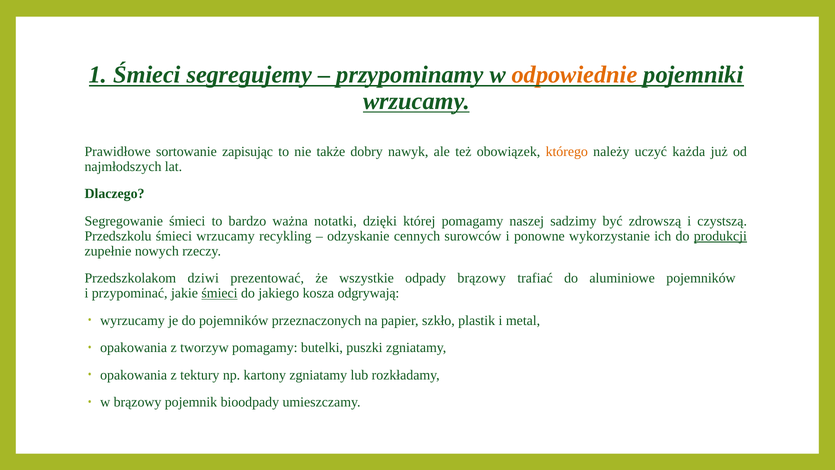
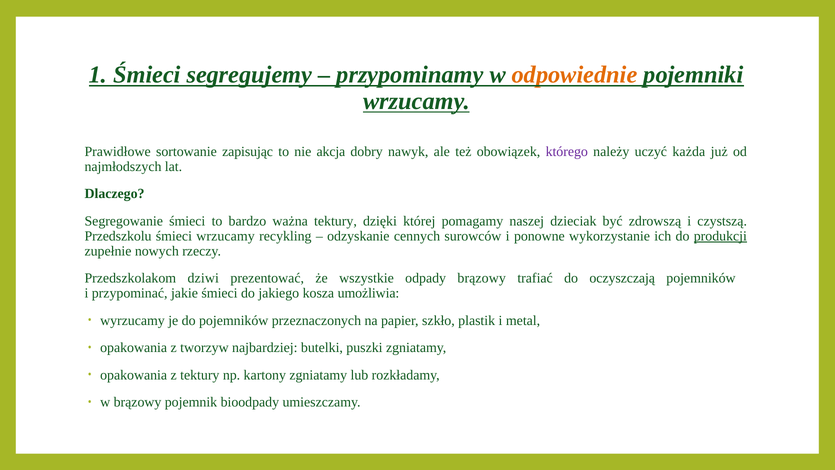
także: także -> akcja (331, 151)
którego colour: orange -> purple (567, 151)
ważna notatki: notatki -> tektury (335, 221)
sadzimy: sadzimy -> dzieciak (573, 221)
aluminiowe: aluminiowe -> oczyszczają (622, 278)
śmieci underline: present -> none (220, 293)
odgrywają: odgrywają -> umożliwia (368, 293)
tworzyw pomagamy: pomagamy -> najbardziej (265, 347)
